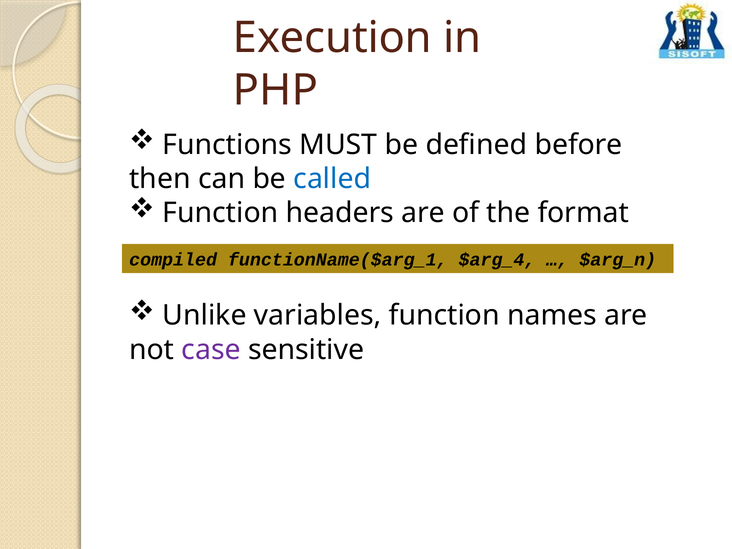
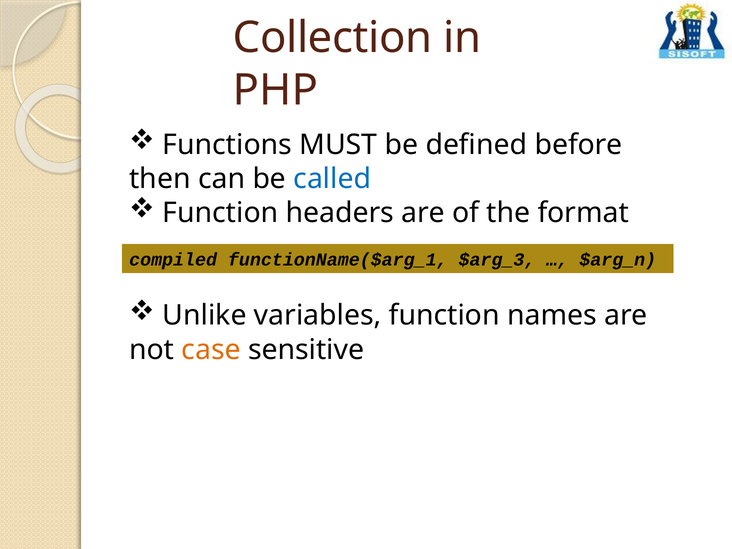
Execution: Execution -> Collection (333, 38)
$arg_4: $arg_4 -> $arg_3 (497, 260)
case colour: purple -> orange (211, 350)
